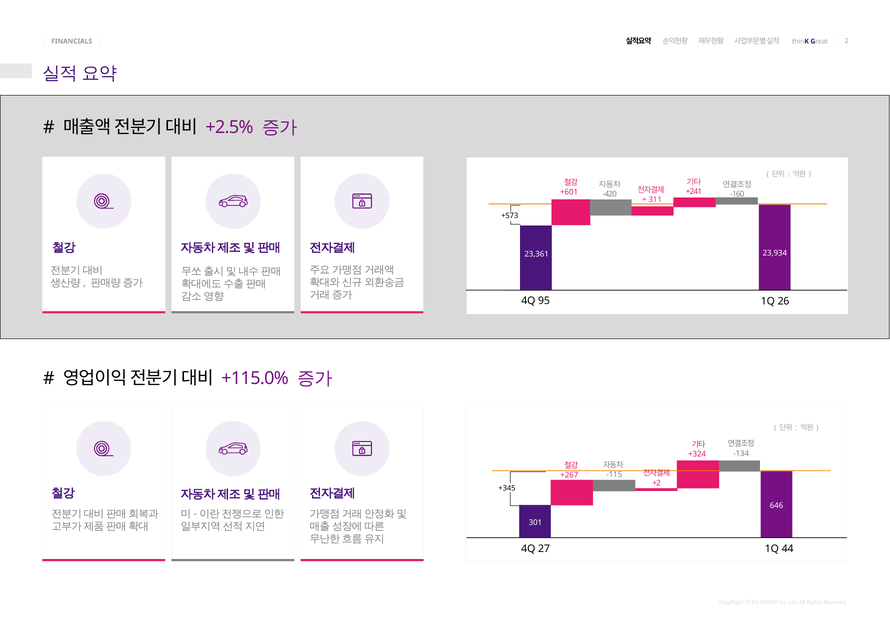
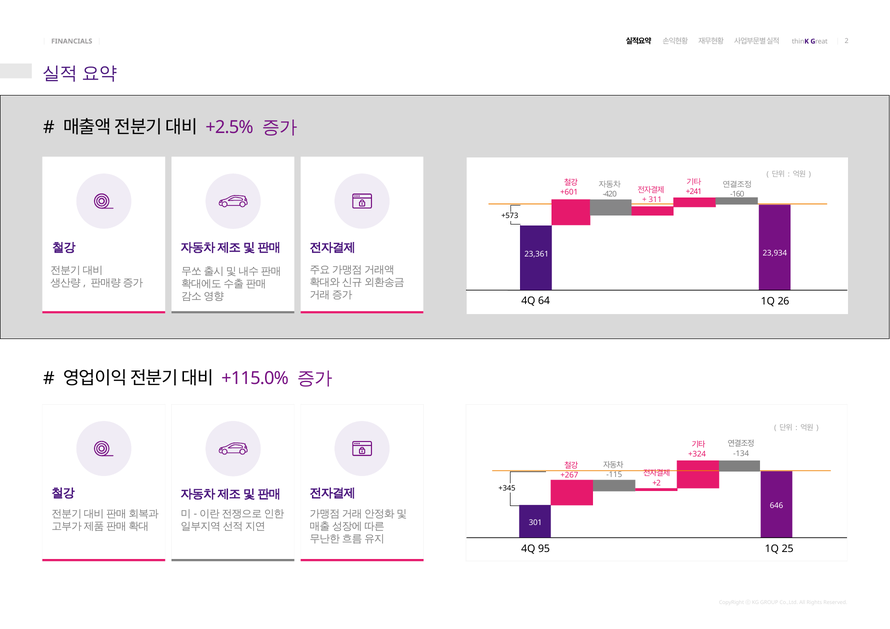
95: 95 -> 64 (544, 301)
27: 27 -> 95 (544, 549)
44: 44 -> 25 (788, 549)
